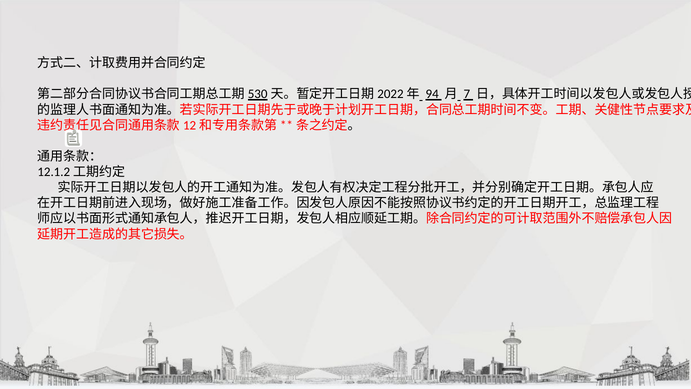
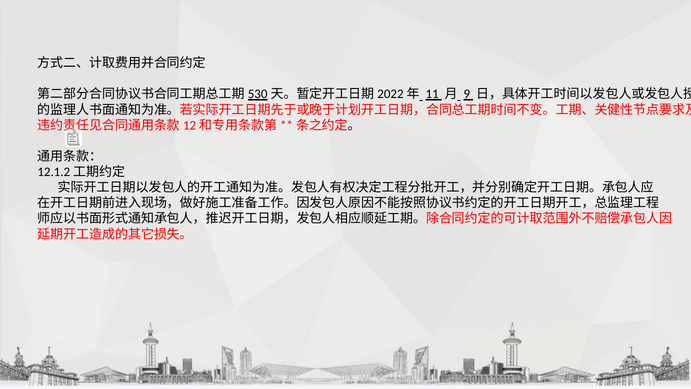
94: 94 -> 11 (432, 94)
7: 7 -> 9 (467, 94)
